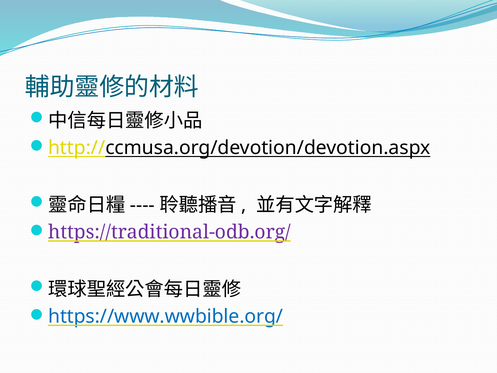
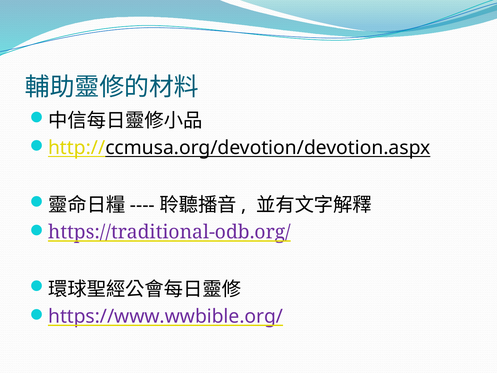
https://www.wwbible.org/ colour: blue -> purple (166, 316)
